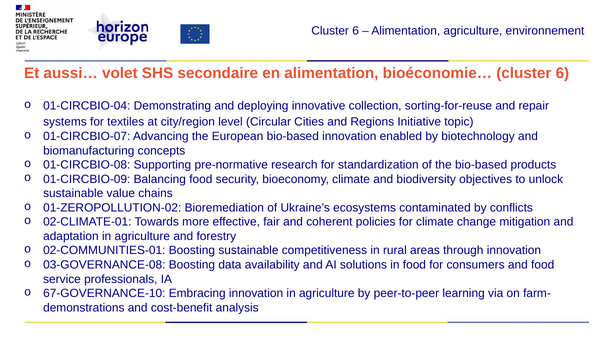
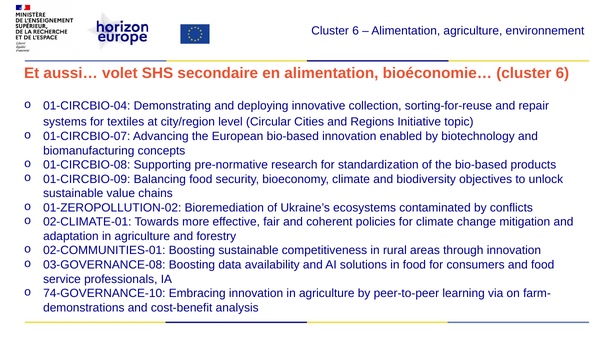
67-GOVERNANCE-10: 67-GOVERNANCE-10 -> 74-GOVERNANCE-10 (104, 293)
